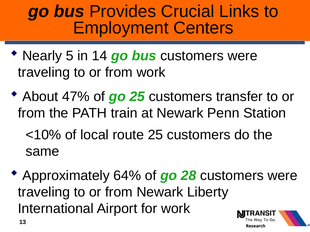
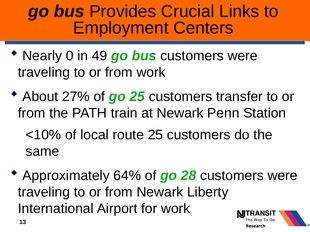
5: 5 -> 0 (70, 56)
14: 14 -> 49 (100, 56)
47%: 47% -> 27% (76, 97)
